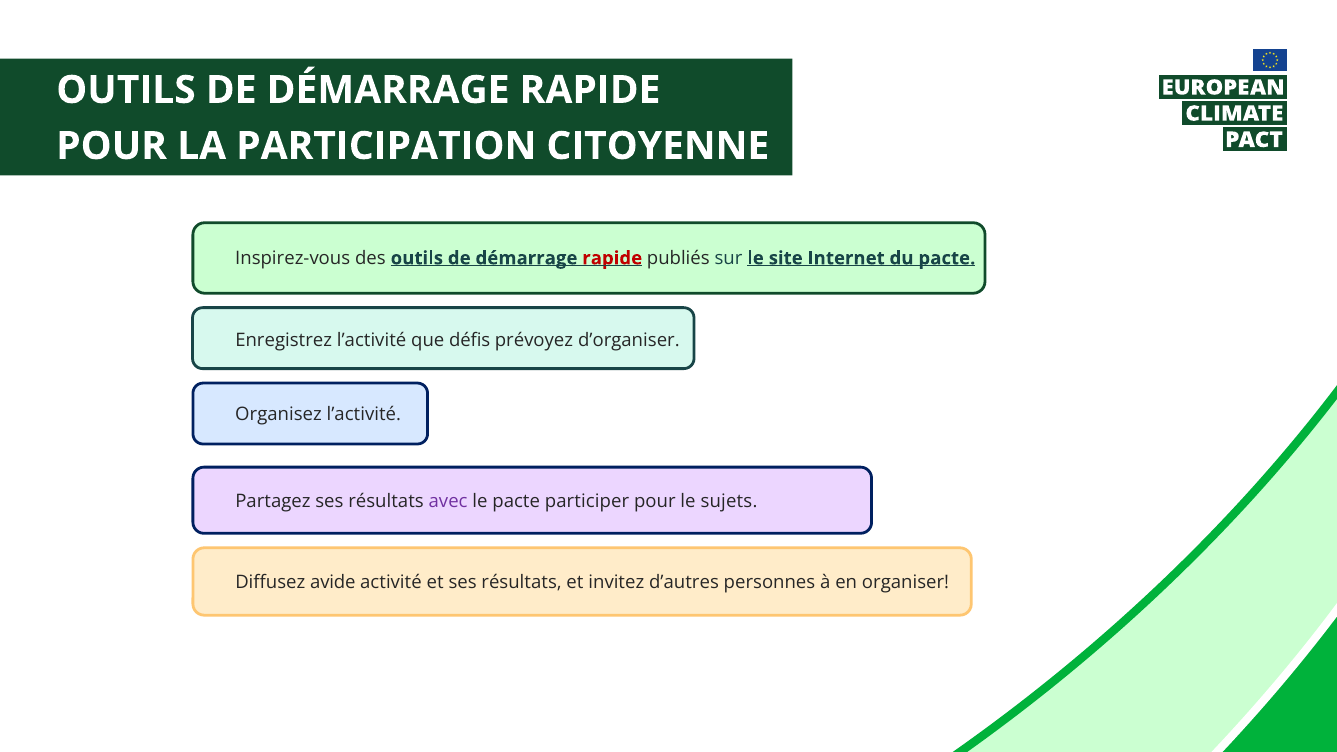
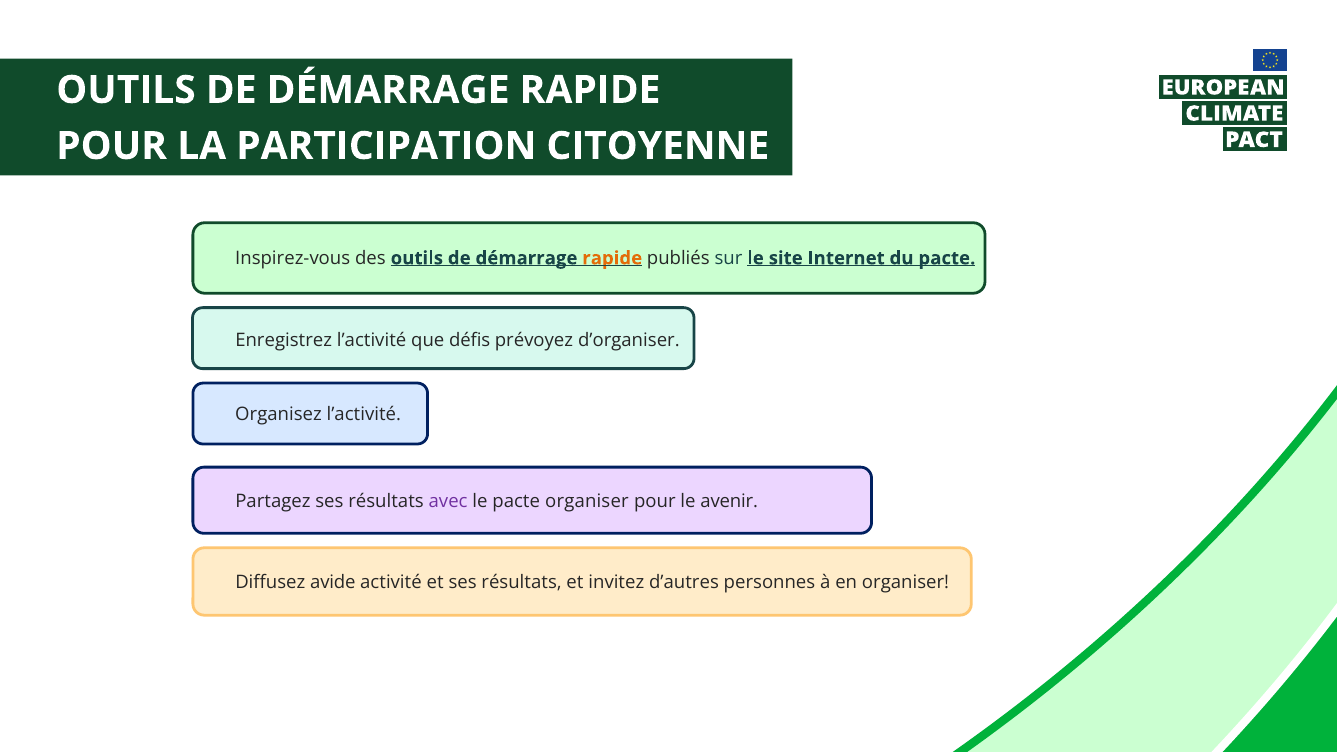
rapide colour: red -> orange (612, 258)
pacte participer: participer -> organiser (587, 501)
sujets: sujets -> avenir (729, 501)
